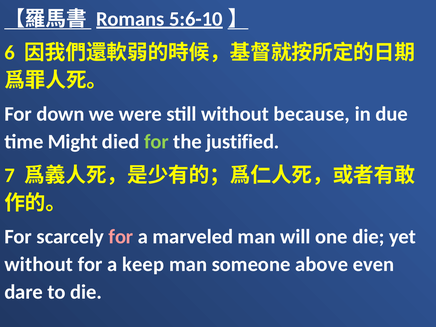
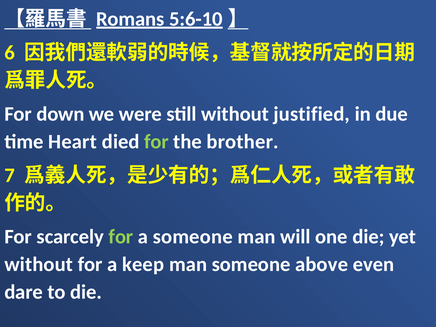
because: because -> justified (312, 114)
Might: Might -> Heart (73, 142)
justified: justified -> brother (243, 142)
for colour: pink -> light green (121, 237)
a marveled: marveled -> someone (193, 237)
